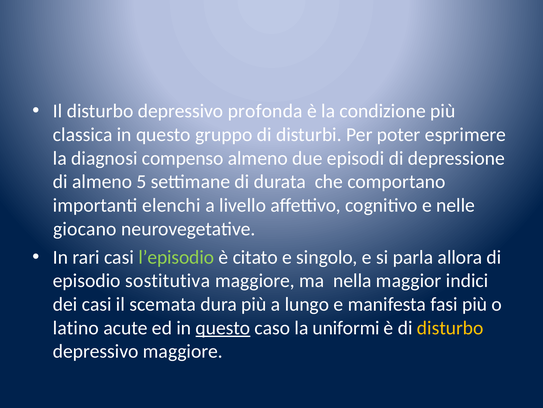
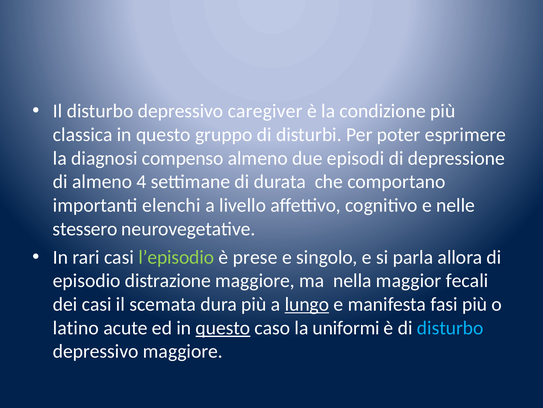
profonda: profonda -> caregiver (265, 111)
5: 5 -> 4 (141, 181)
giocano: giocano -> stessero (85, 228)
citato: citato -> prese (255, 257)
sostitutiva: sostitutiva -> distrazione (168, 280)
indici: indici -> fecali (467, 280)
lungo underline: none -> present (307, 304)
disturbo colour: yellow -> light blue (450, 327)
